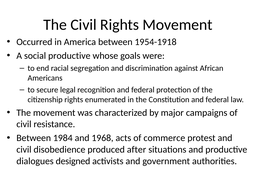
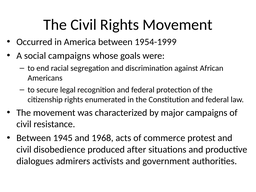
1954-1918: 1954-1918 -> 1954-1999 (156, 42)
social productive: productive -> campaigns (69, 56)
1984: 1984 -> 1945 (63, 138)
designed: designed -> admirers (73, 161)
